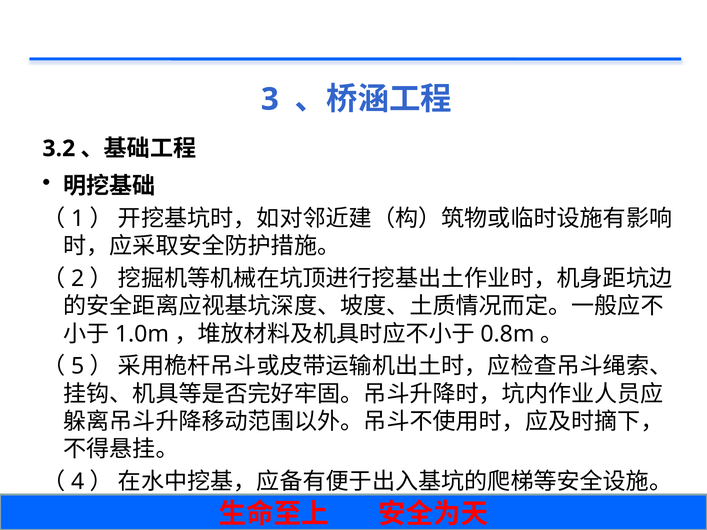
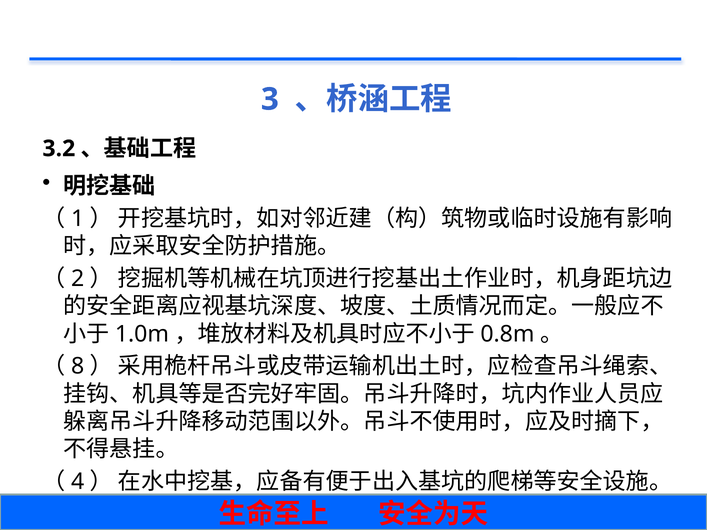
5: 5 -> 8 (78, 367)
